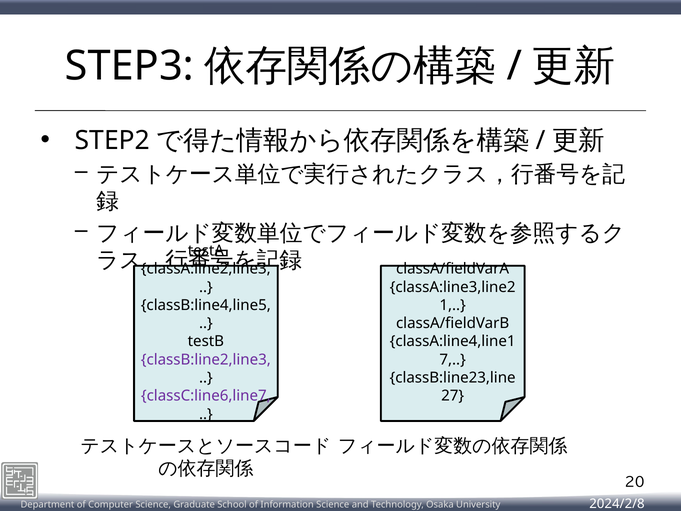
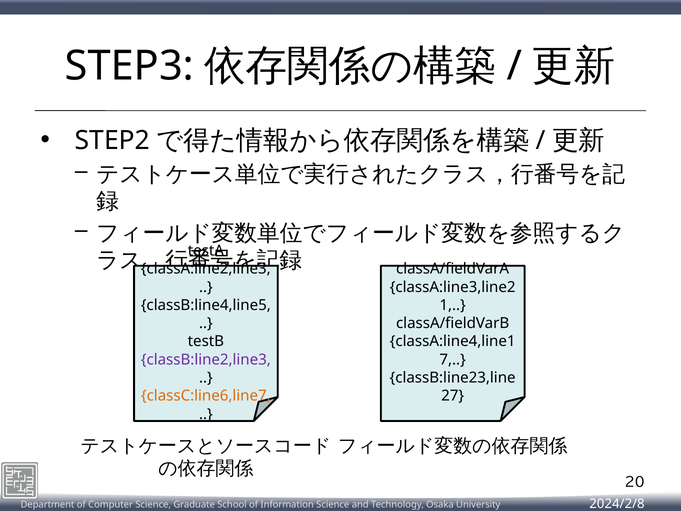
classC:line6,line7 colour: purple -> orange (206, 396)
